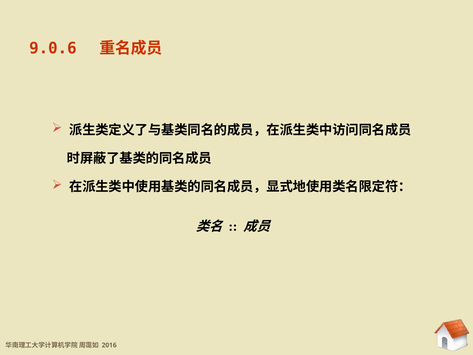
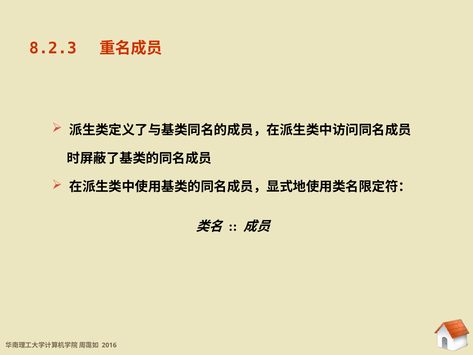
9.0.6: 9.0.6 -> 8.2.3 (53, 48)
